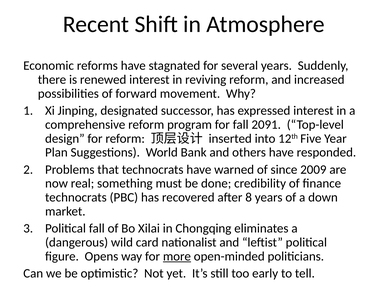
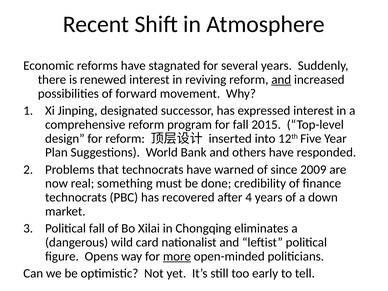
and underline: none -> present (281, 80)
2091: 2091 -> 2015 (266, 125)
8: 8 -> 4 (249, 197)
